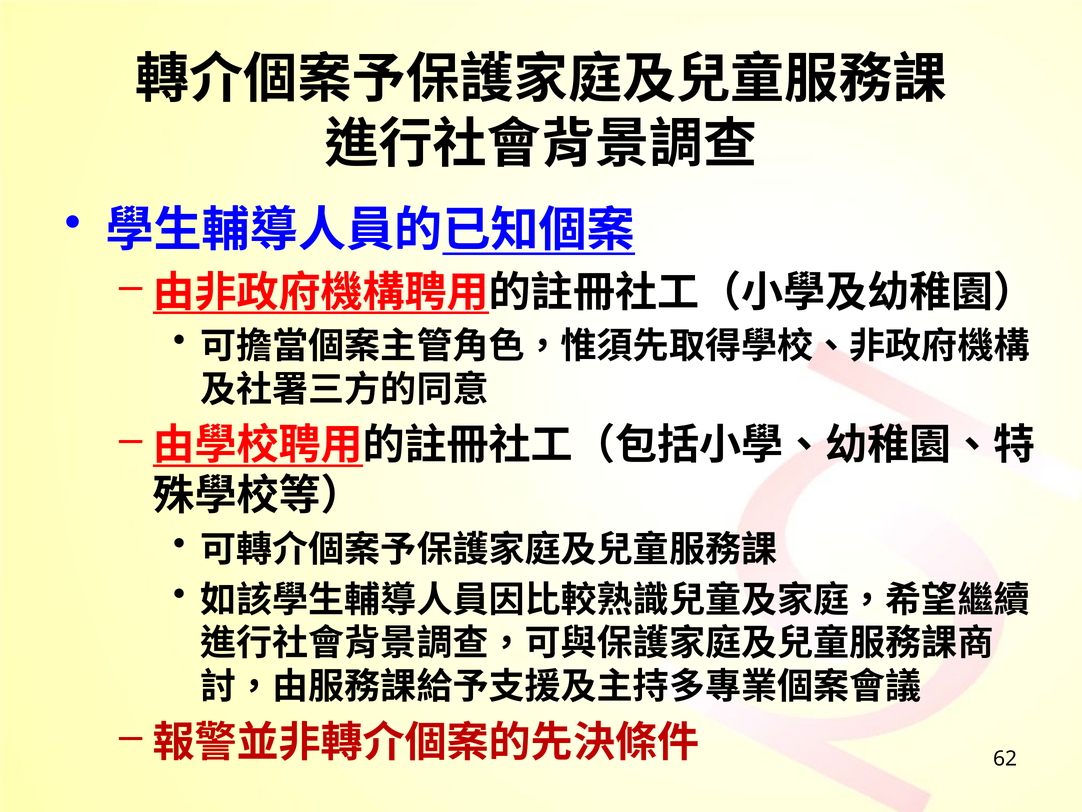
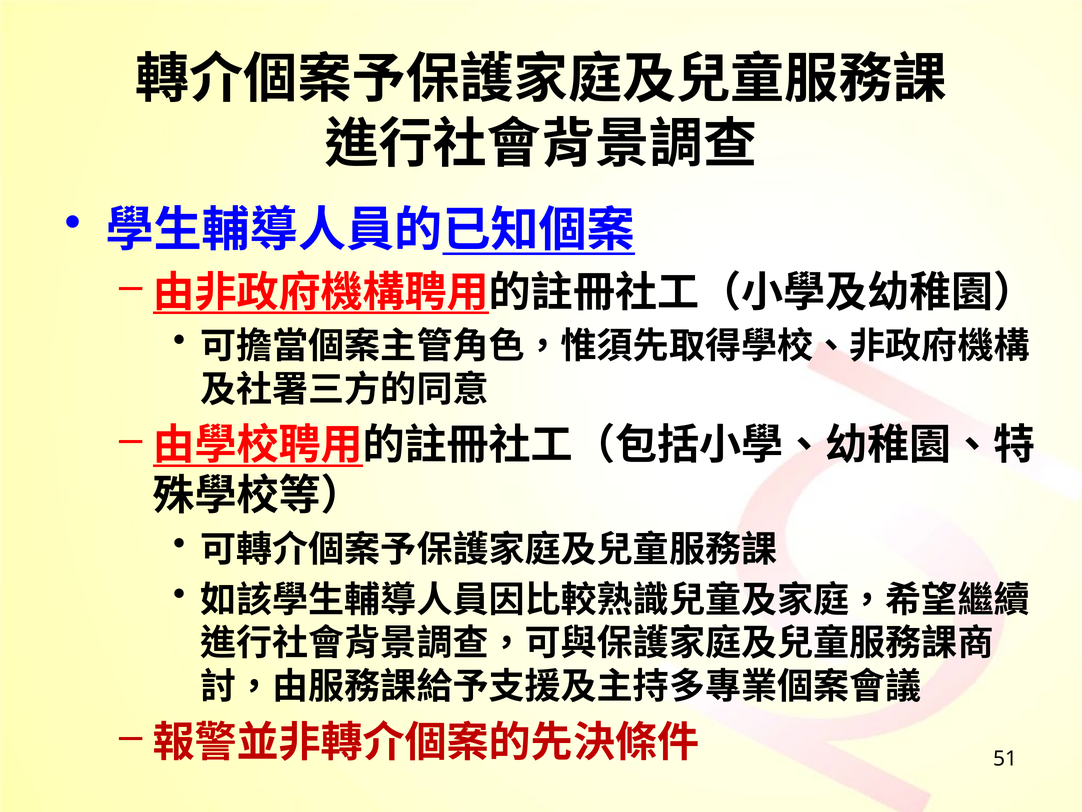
62: 62 -> 51 (1005, 759)
